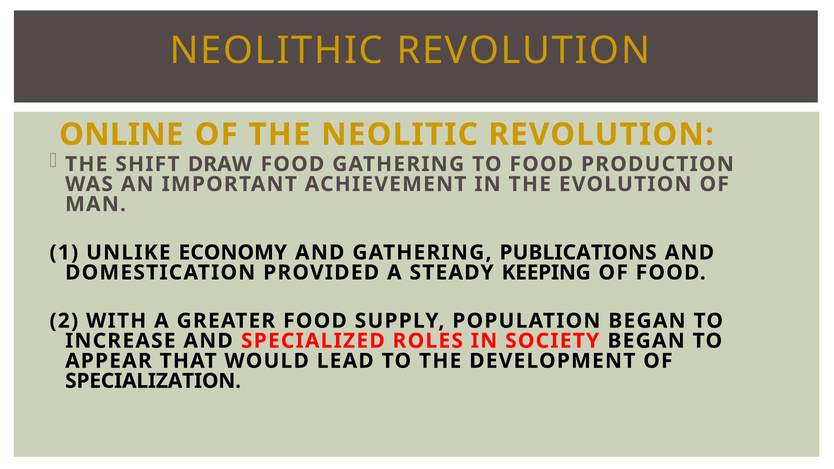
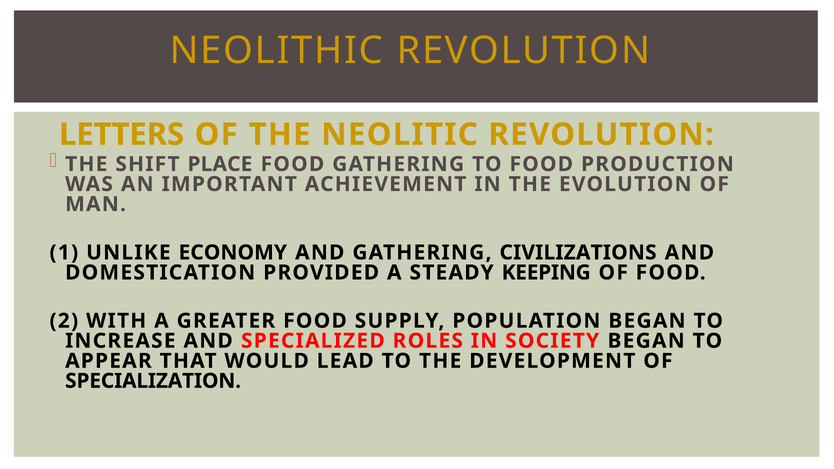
ONLINE: ONLINE -> LETTERS (122, 135)
DRAW: DRAW -> PLACE (220, 164)
PUBLICATIONS: PUBLICATIONS -> CIVILIZATIONS (578, 253)
